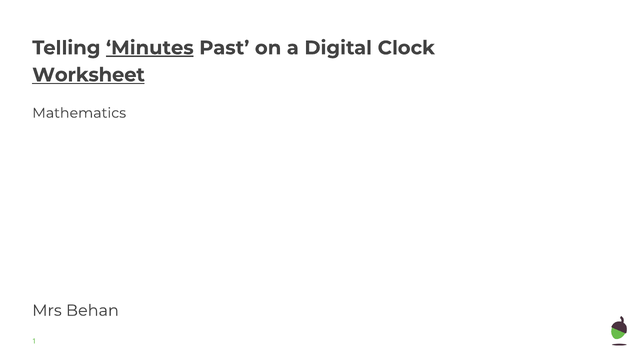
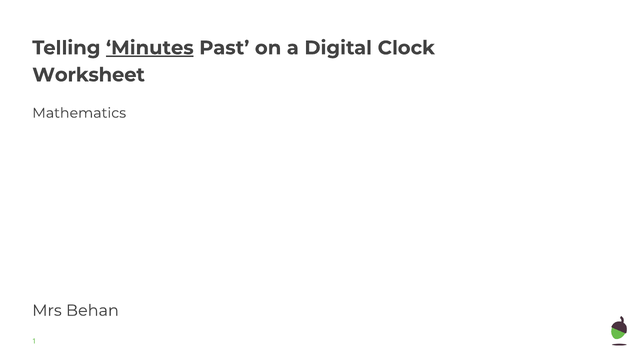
Worksheet underline: present -> none (89, 75)
